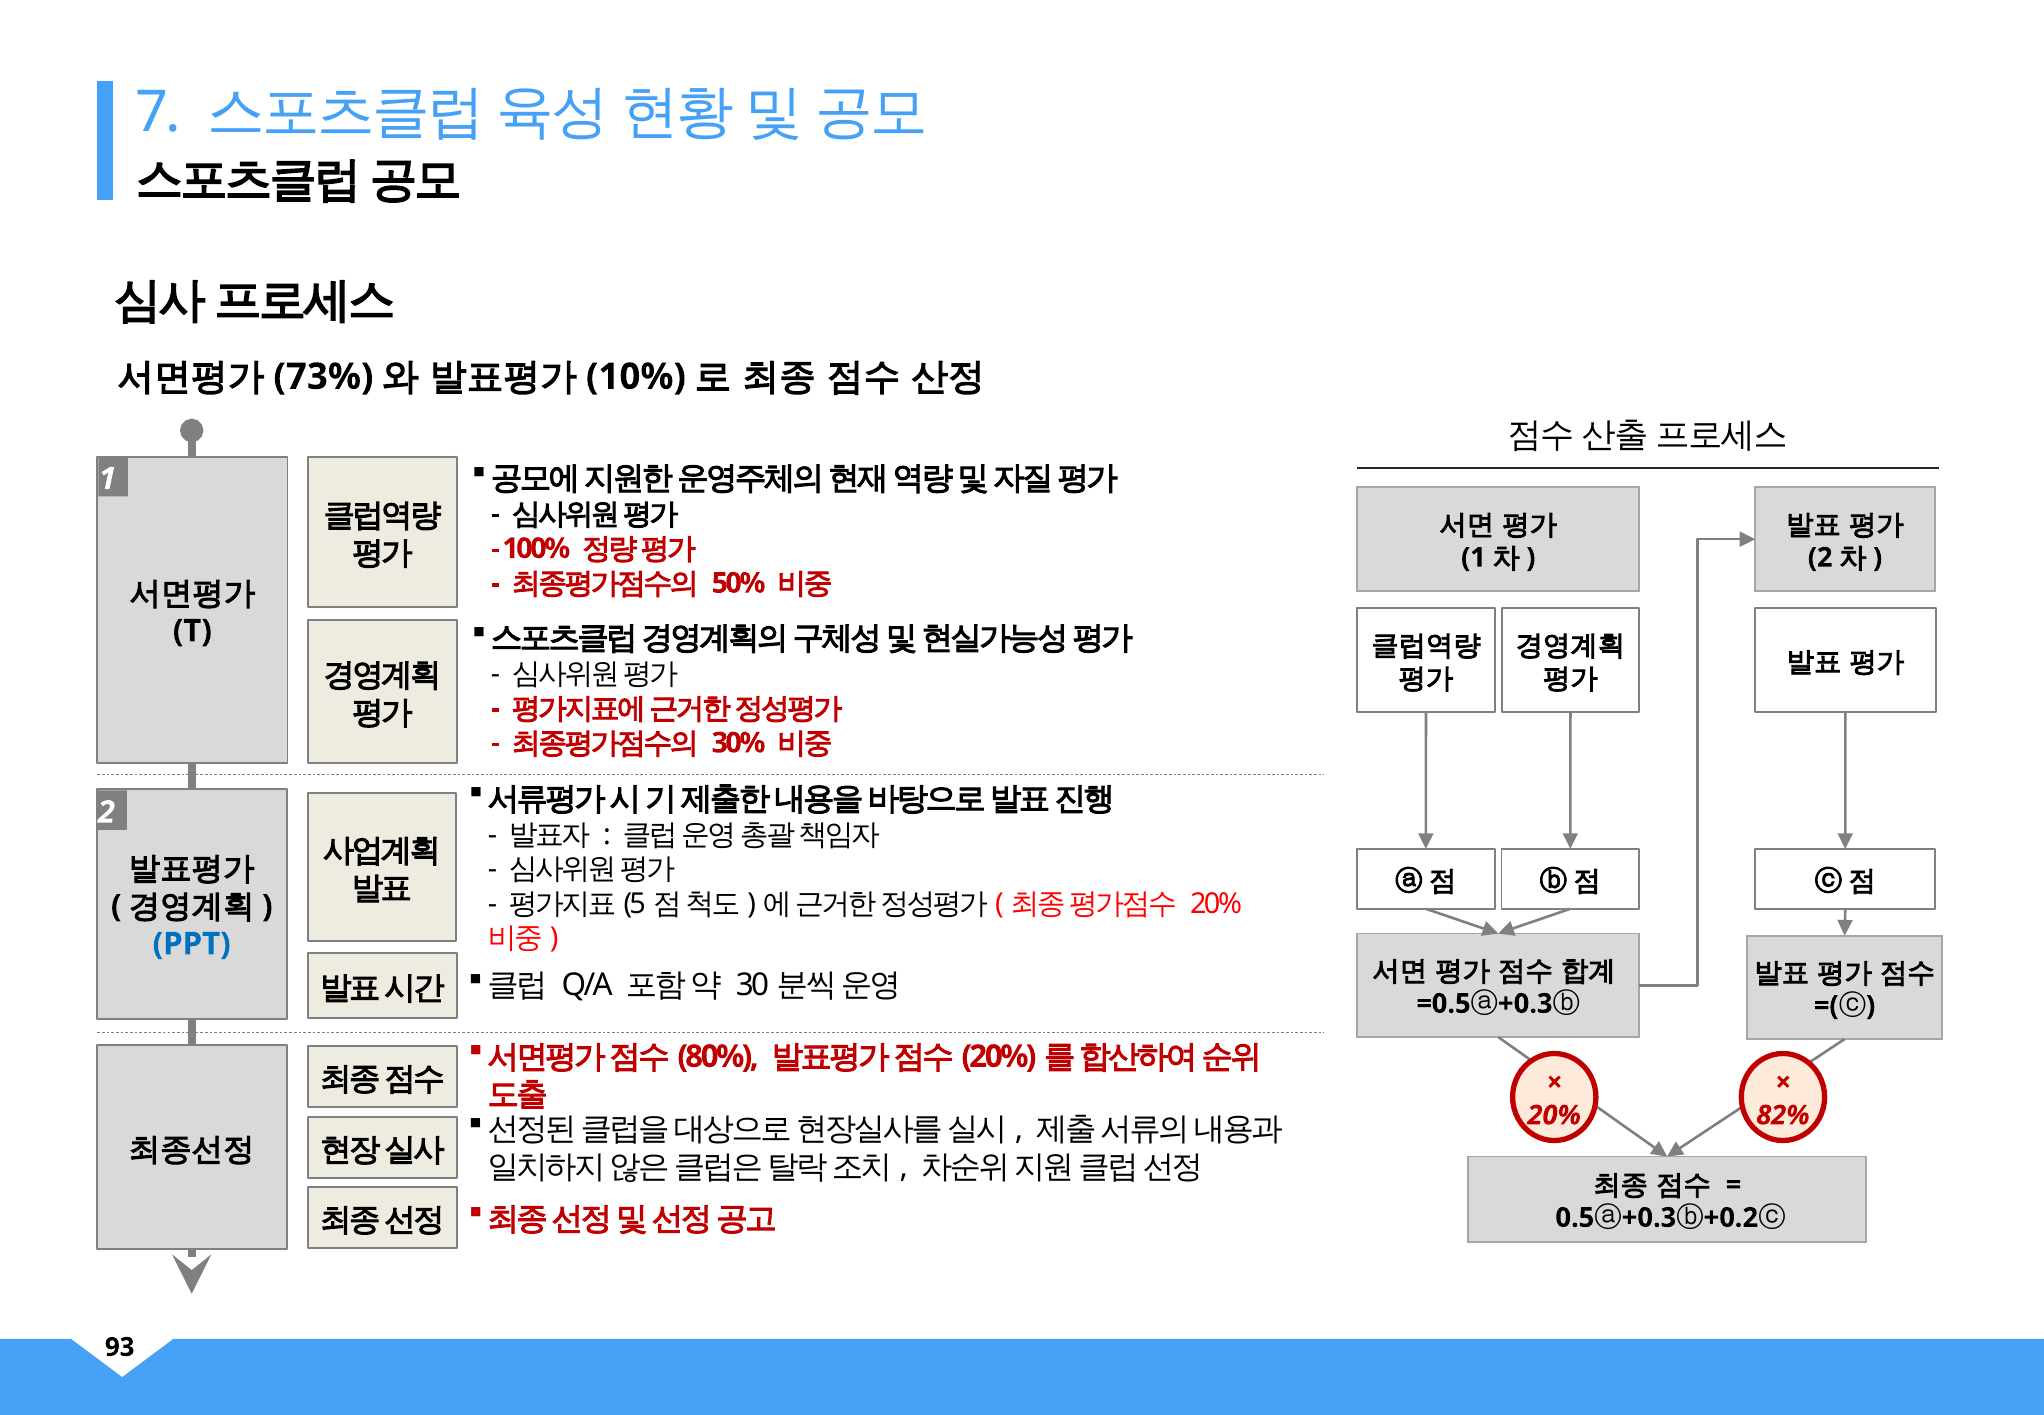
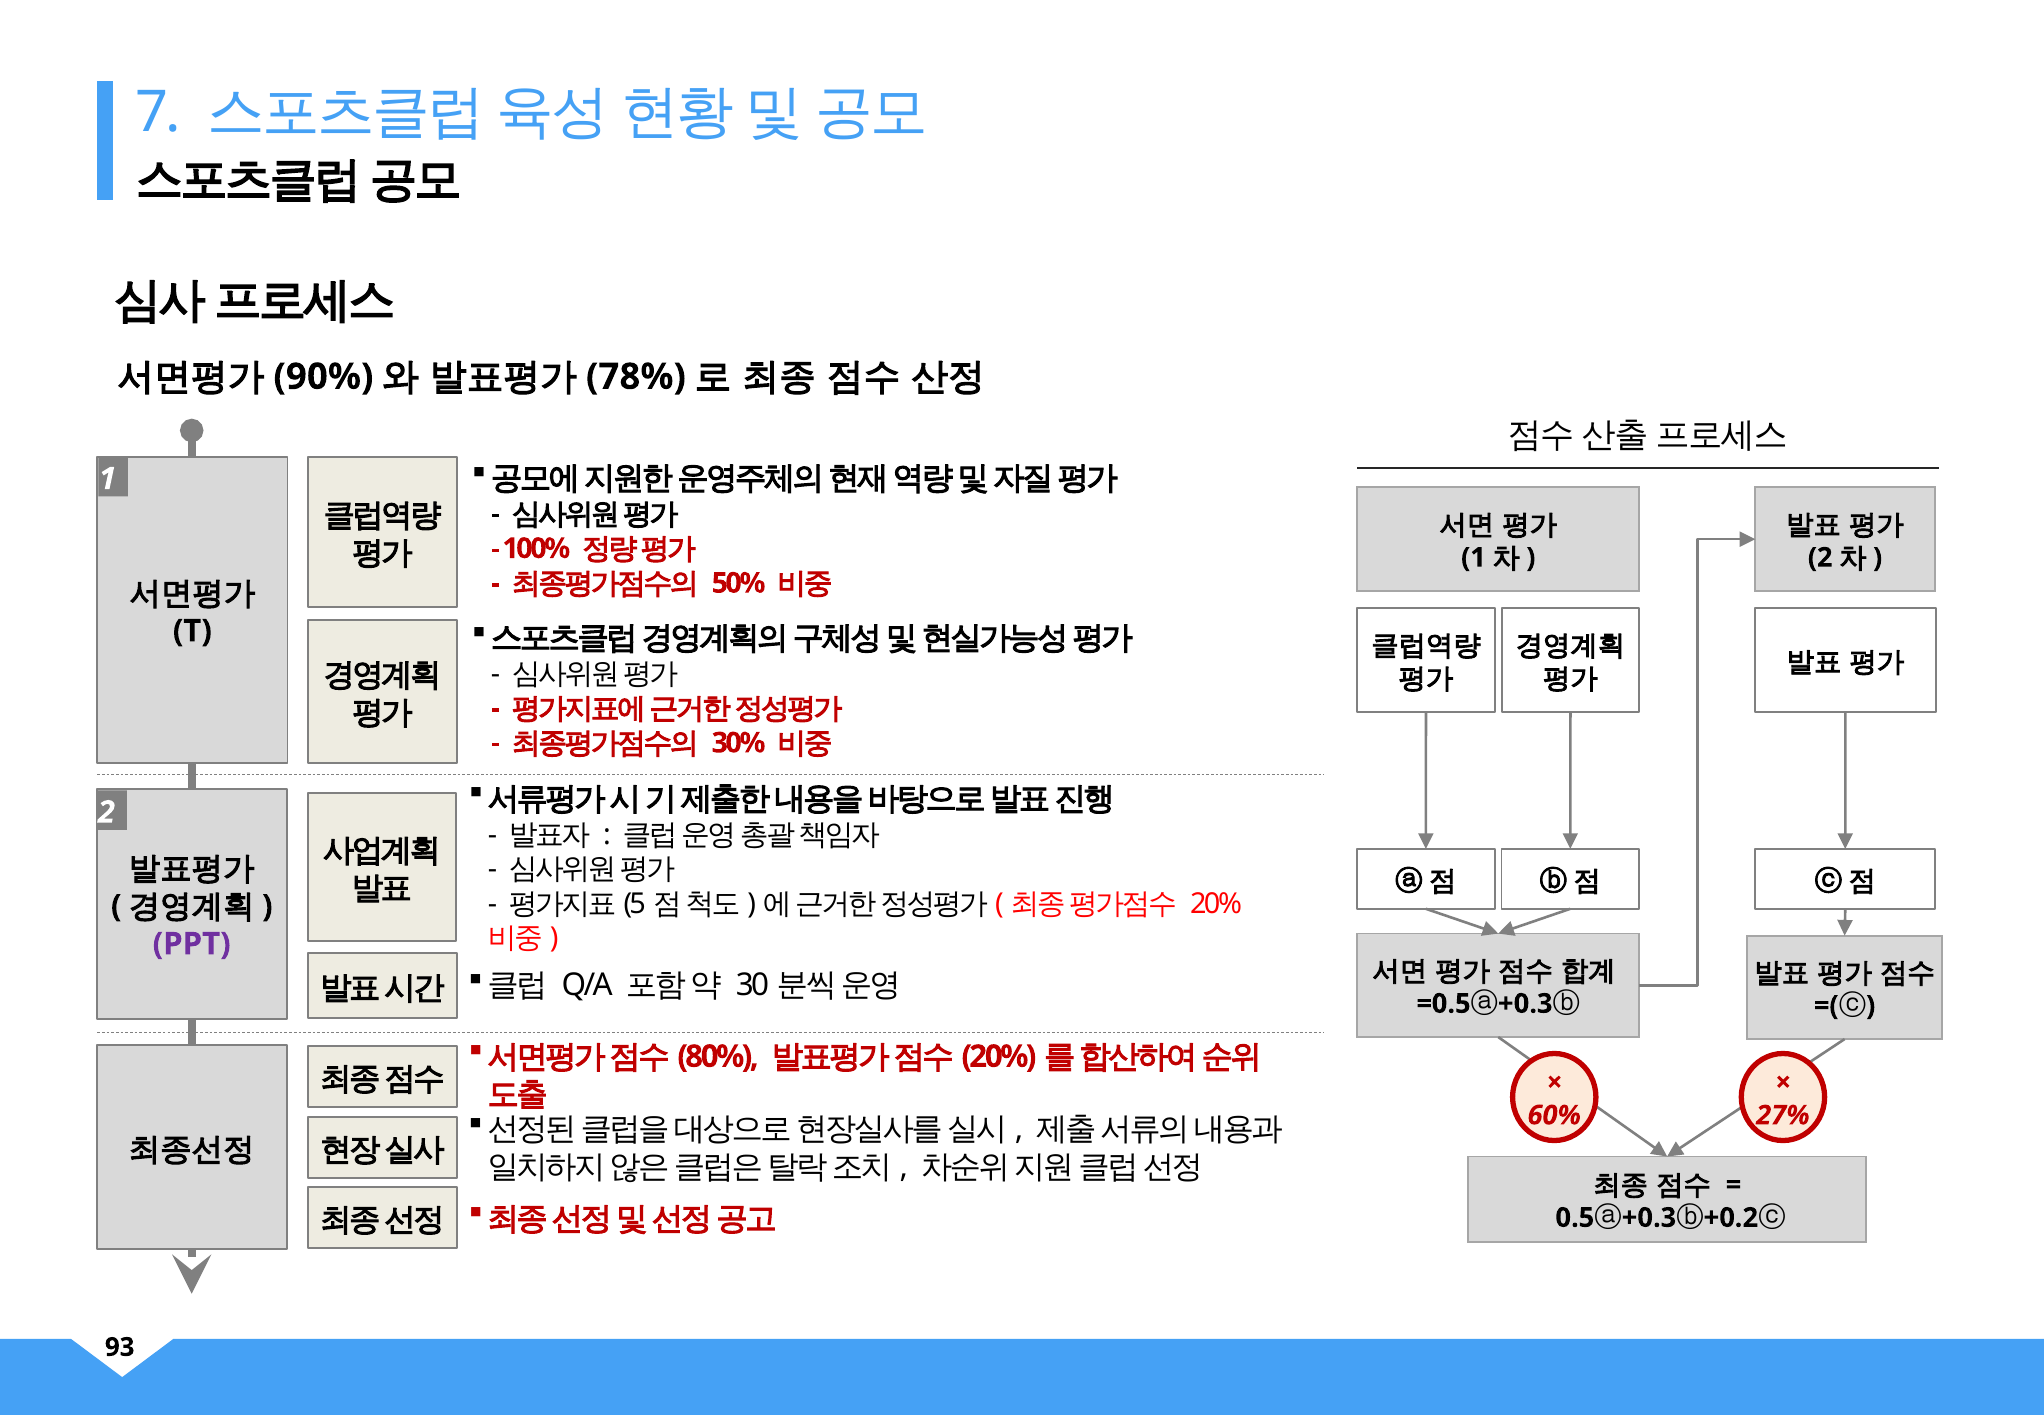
73%: 73% -> 90% (323, 377)
10%: 10% -> 78% (636, 377)
PPT colour: blue -> purple (192, 944)
20%: 20% -> 60% (1554, 1115)
82%: 82% -> 27% (1783, 1115)
